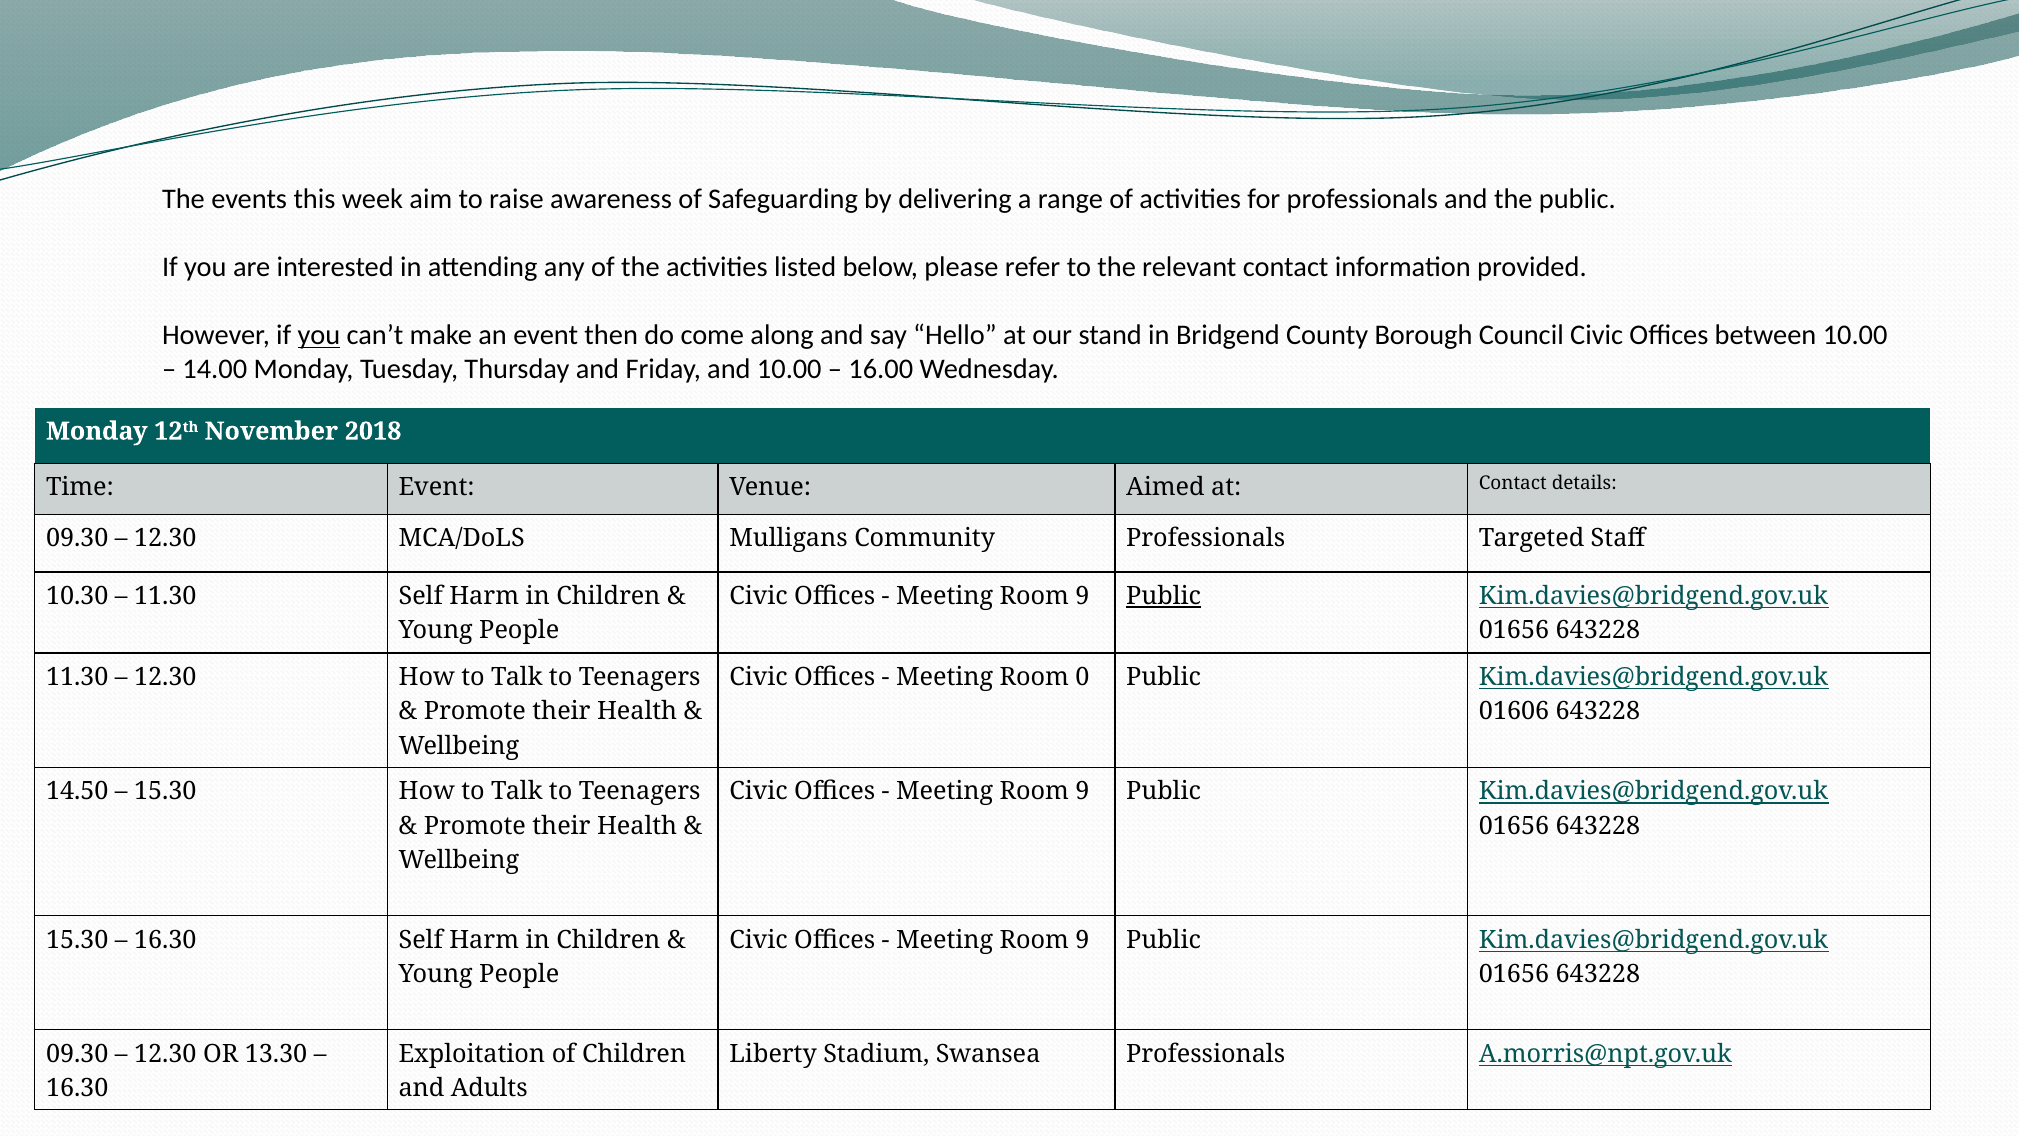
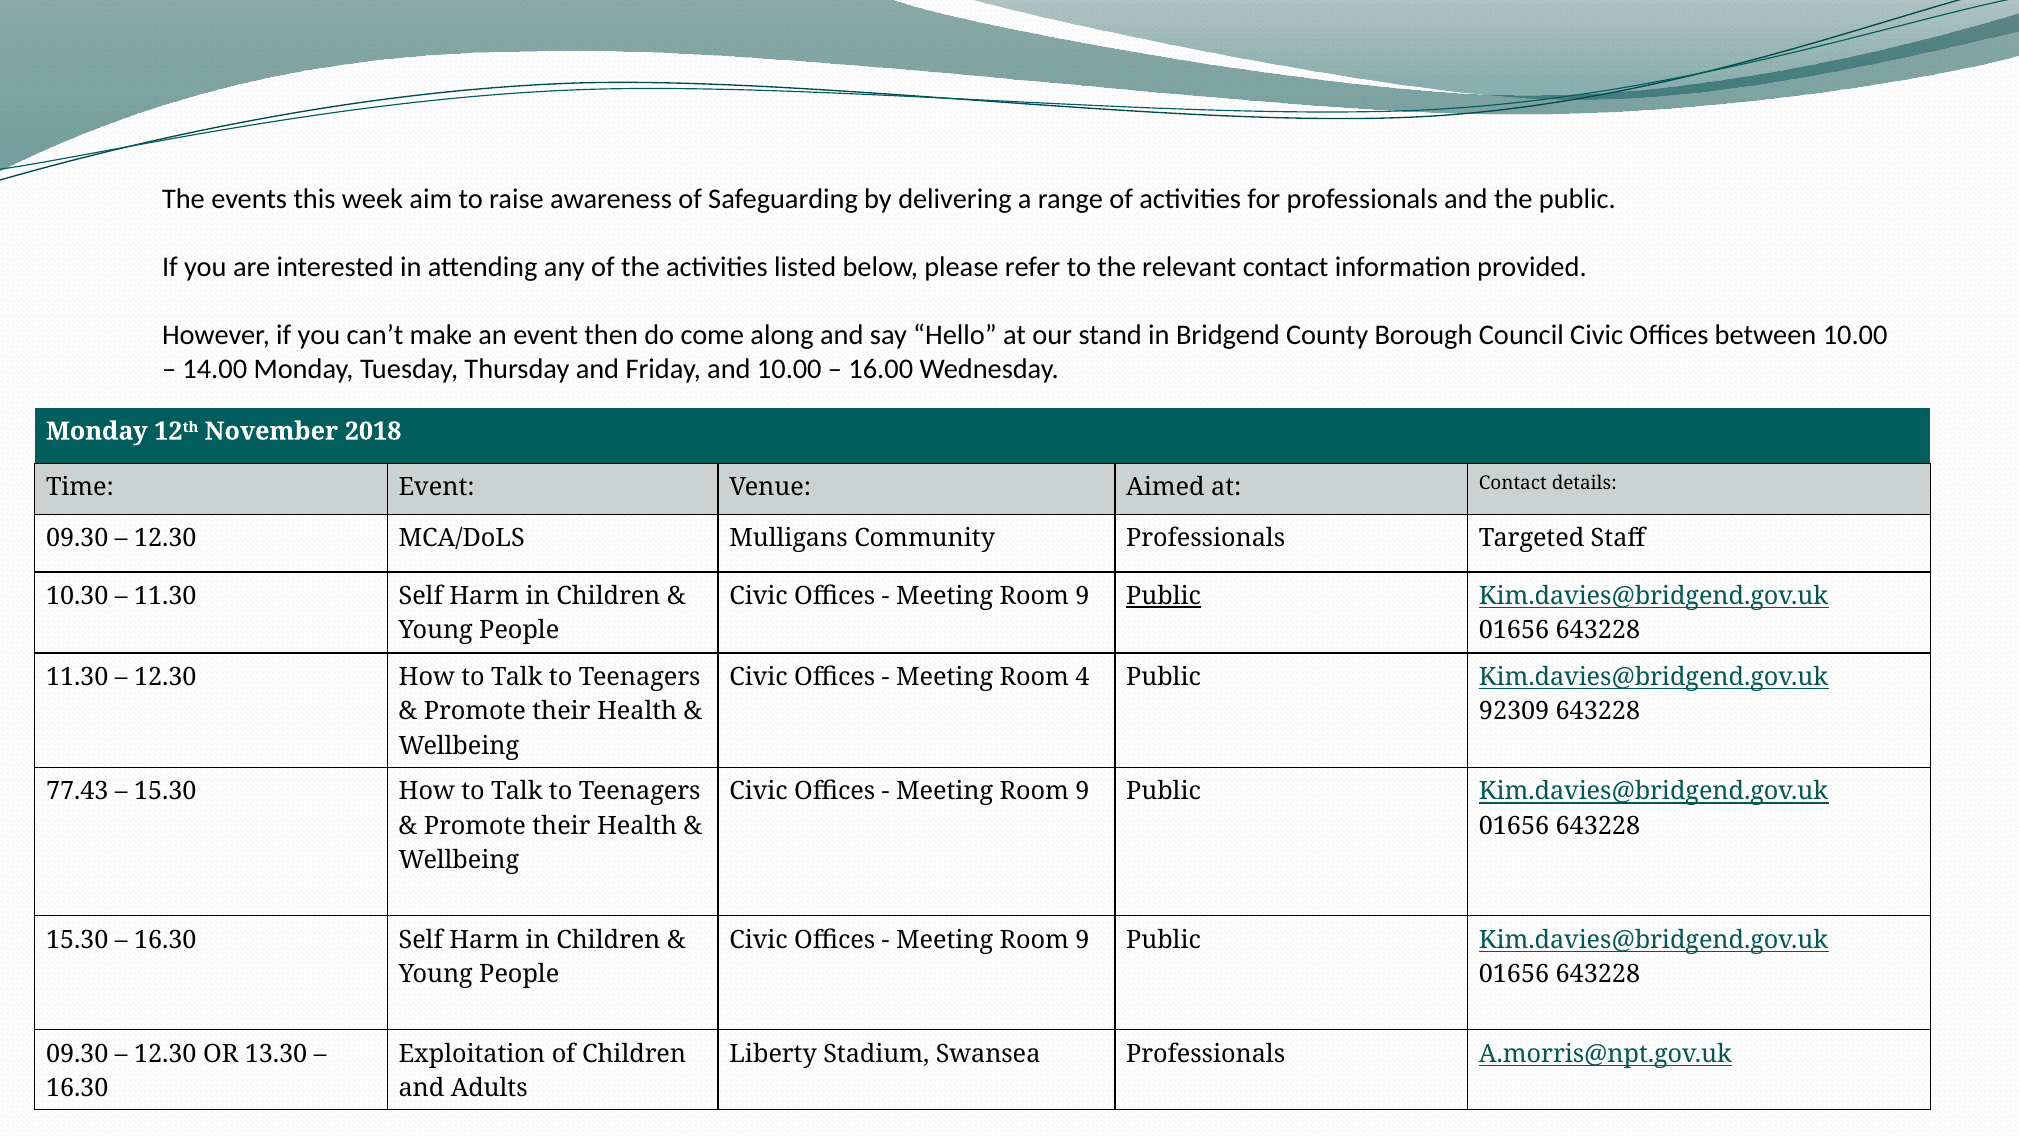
you underline: present -> none (319, 335)
0: 0 -> 4 (1082, 677)
01606: 01606 -> 92309 (1514, 711)
14.50: 14.50 -> 77.43 (77, 791)
